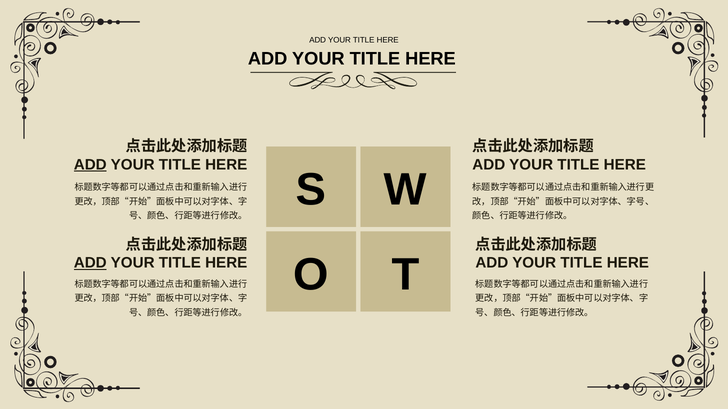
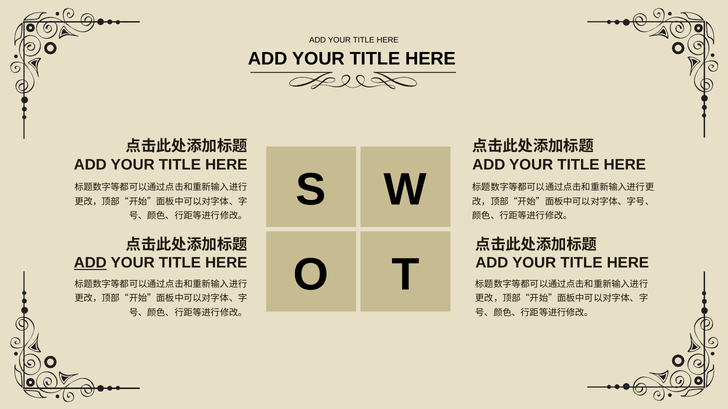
ADD underline: present -> none (90, 165)
